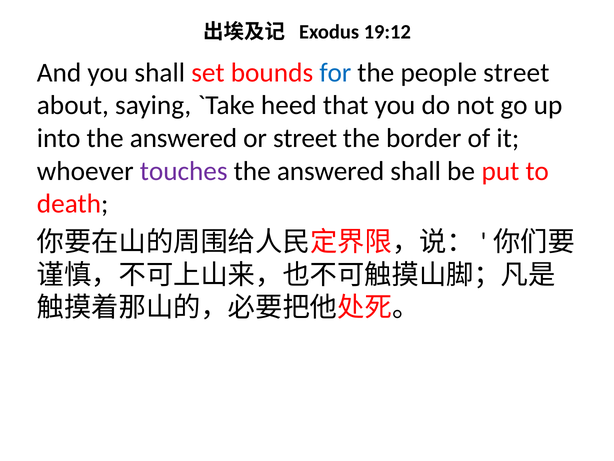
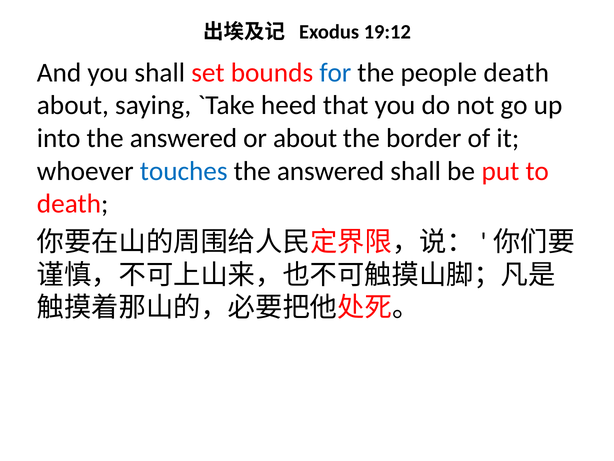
people street: street -> death (516, 73)
or street: street -> about (305, 138)
touches colour: purple -> blue (184, 171)
